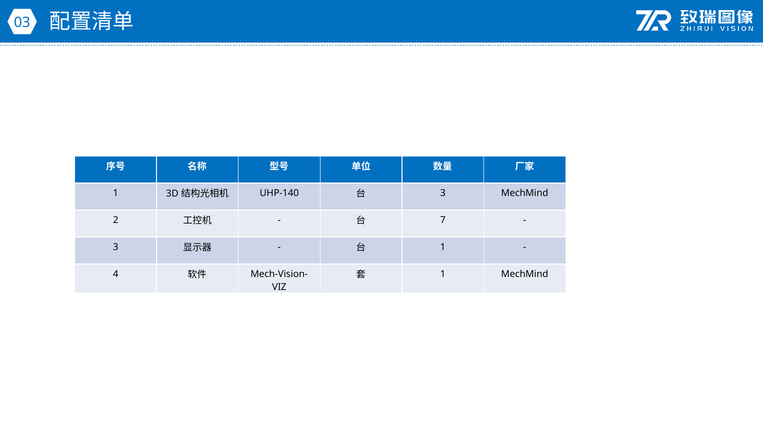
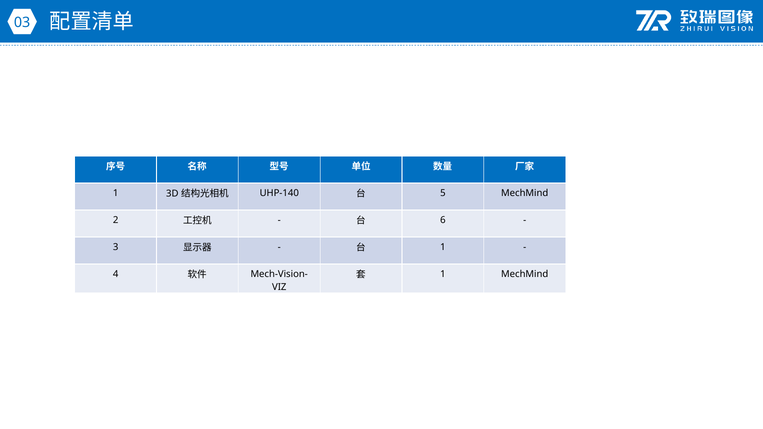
3: 3 -> 5 (443, 193)
7: 7 -> 6 (443, 220)
